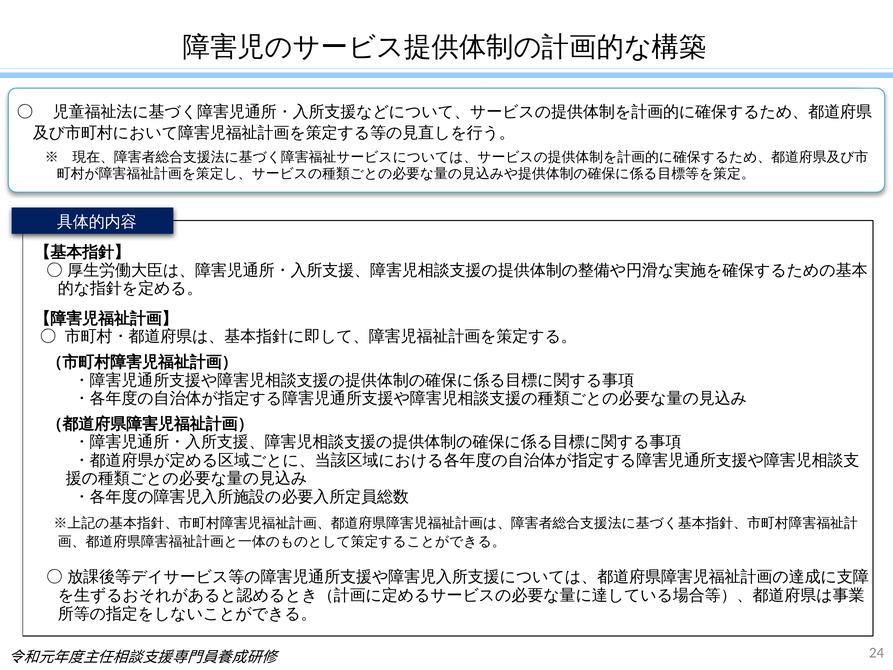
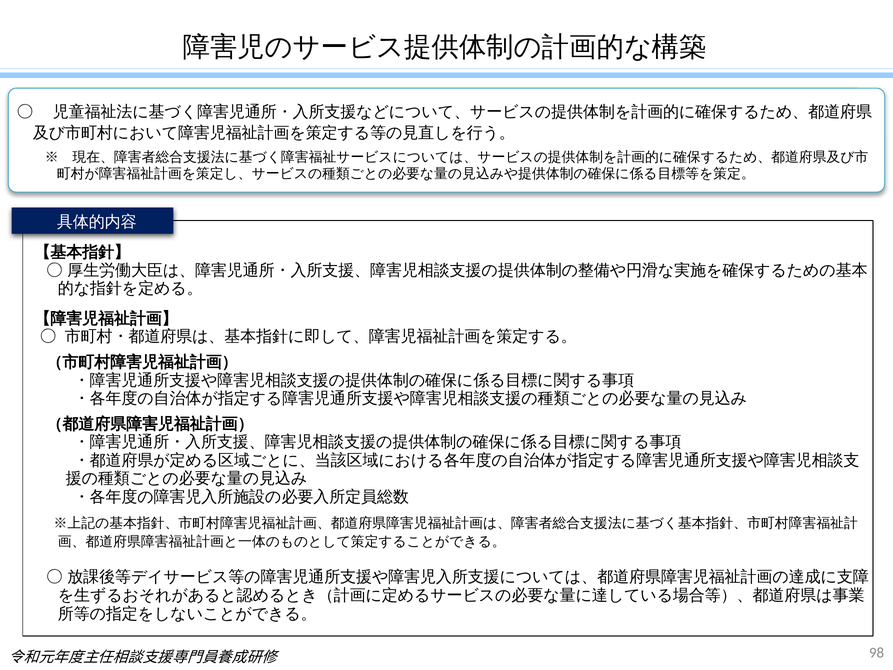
24: 24 -> 98 (877, 653)
